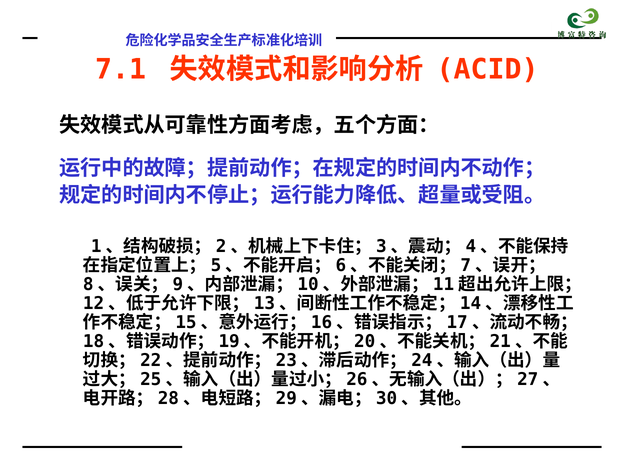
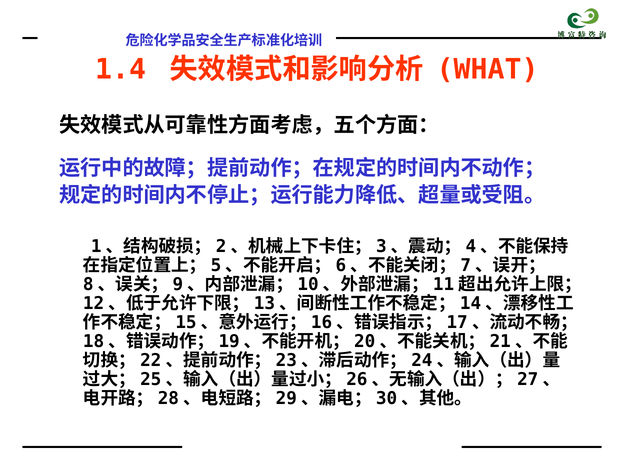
7.1: 7.1 -> 1.4 (121, 70)
ACID: ACID -> WHAT (488, 70)
